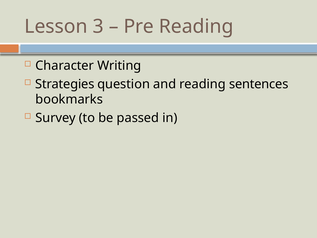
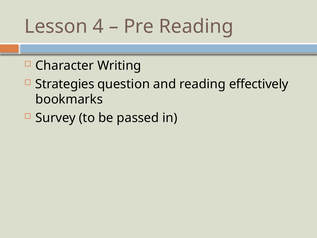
3: 3 -> 4 (98, 26)
sentences: sentences -> effectively (259, 84)
